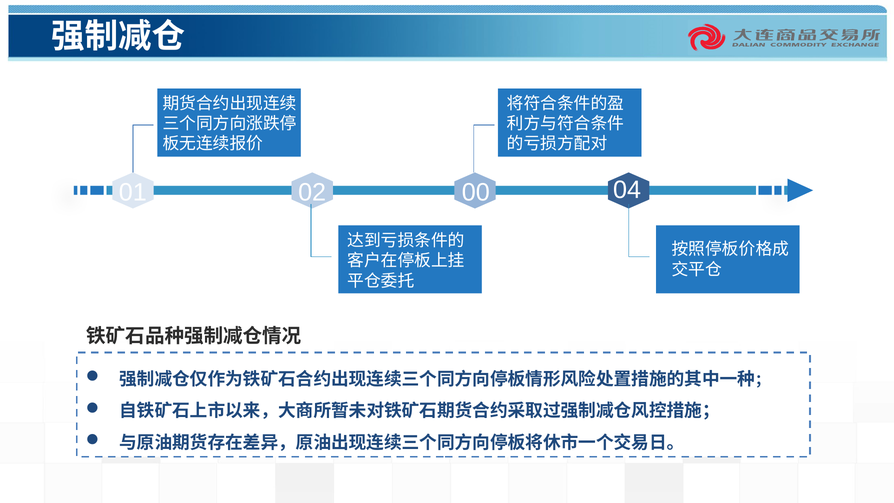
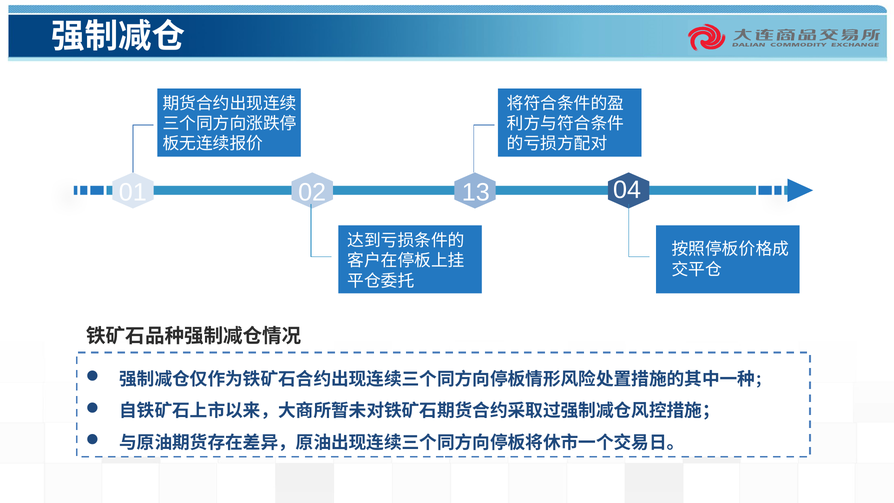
00: 00 -> 13 (476, 192)
